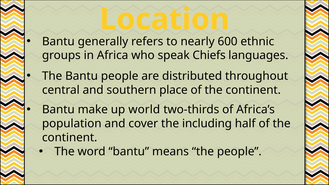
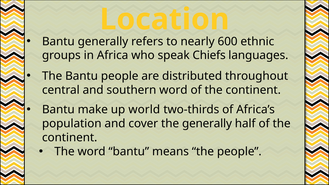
southern place: place -> word (173, 90)
the including: including -> generally (207, 124)
